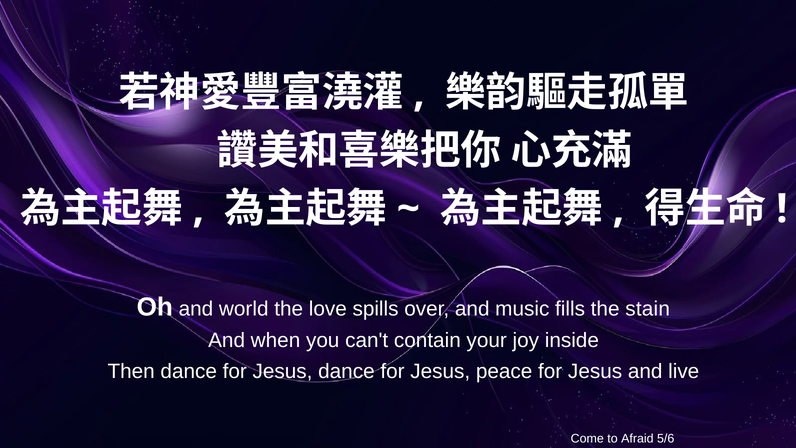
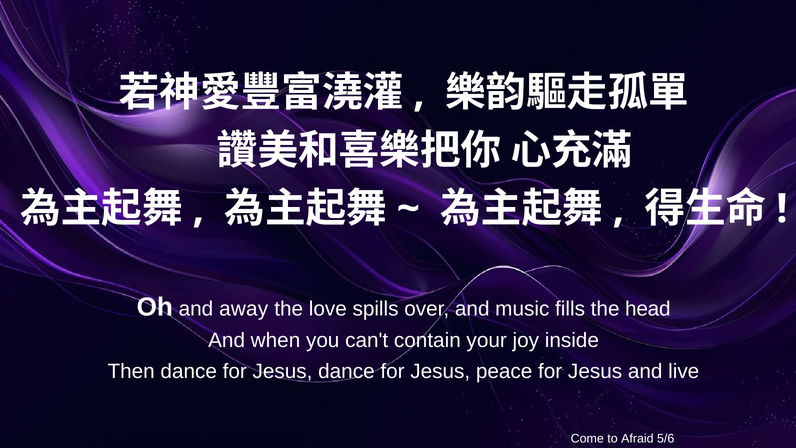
world: world -> away (244, 309)
stain: stain -> head (648, 309)
